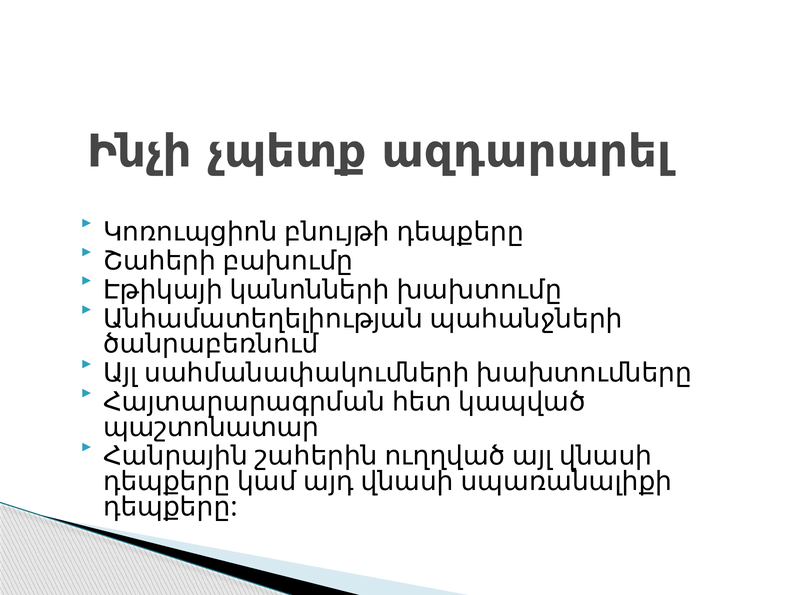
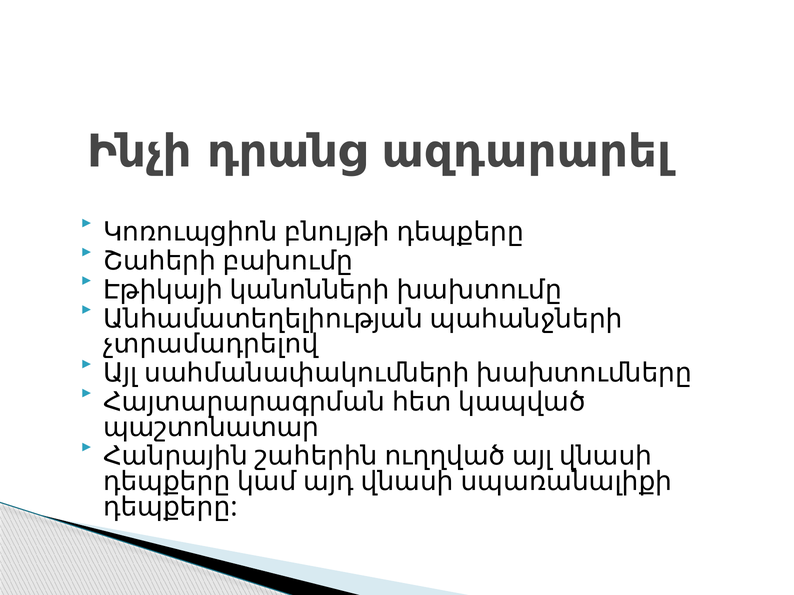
չպետք: չպետք -> դրանց (287, 152)
ծանրաբեռնում: ծանրաբեռնում -> չտրամադրելով (211, 344)
